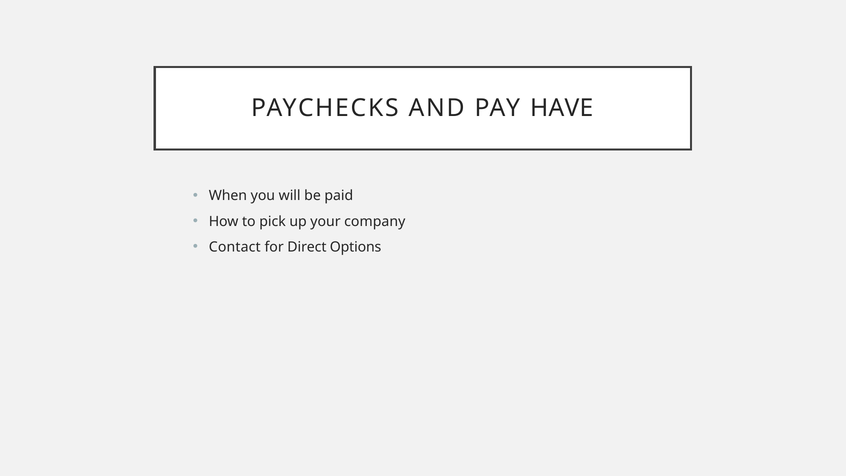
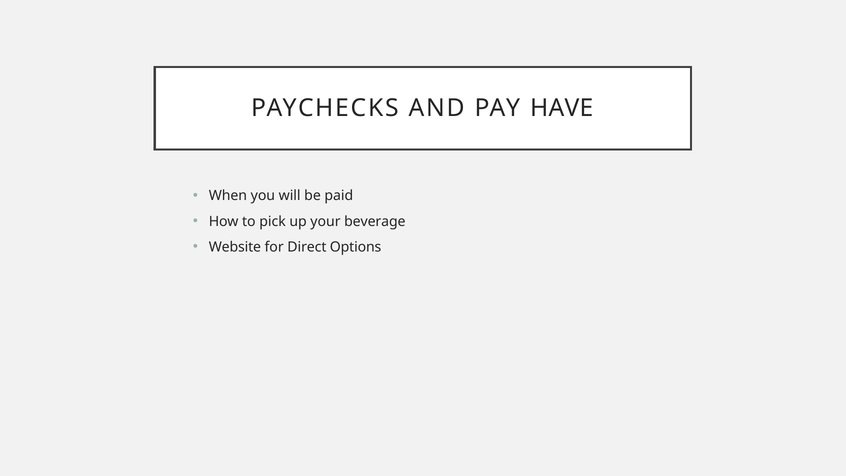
company: company -> beverage (375, 221)
Contact: Contact -> Website (235, 247)
